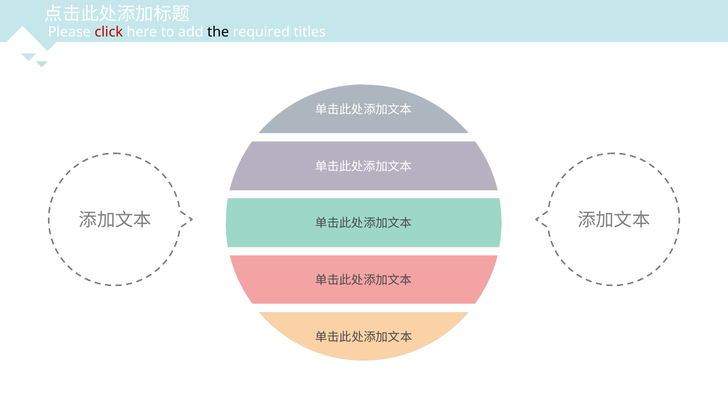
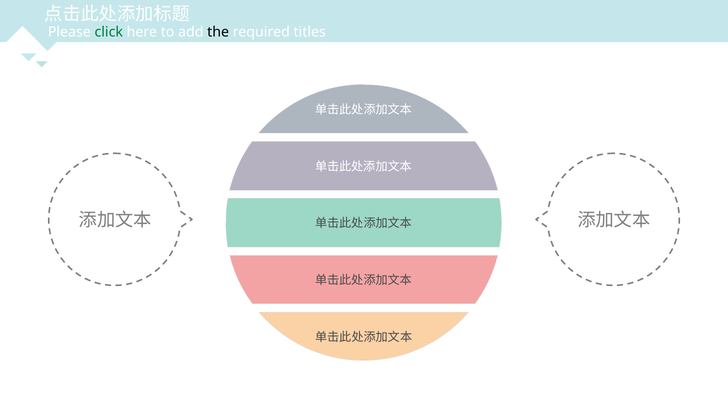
click colour: red -> green (109, 32)
